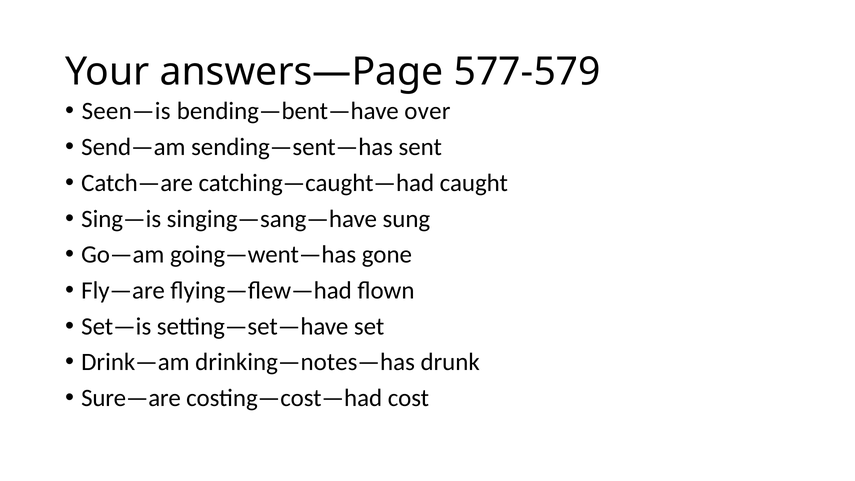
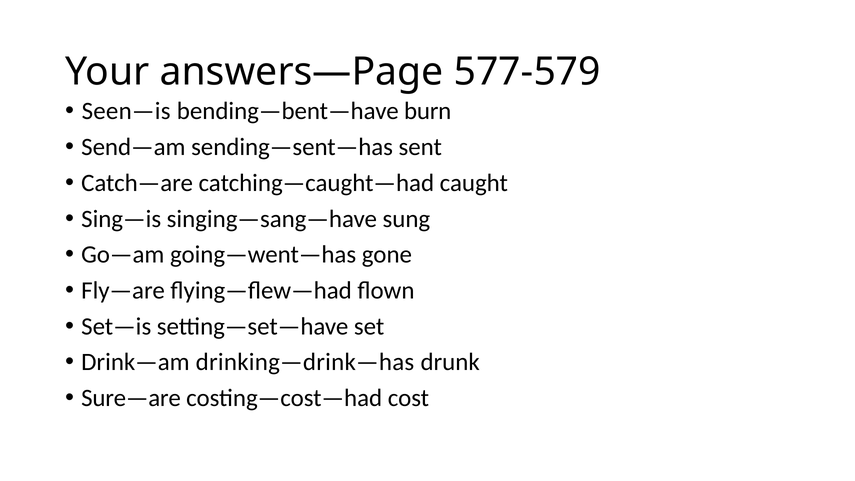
over: over -> burn (428, 111)
drinking—notes—has: drinking—notes—has -> drinking—drink—has (305, 362)
